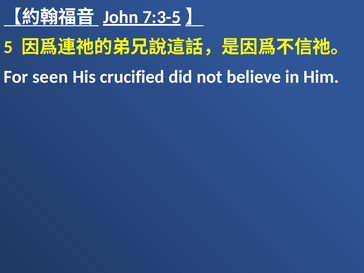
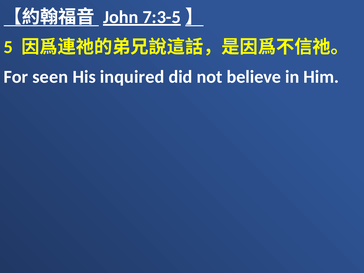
crucified: crucified -> inquired (132, 77)
